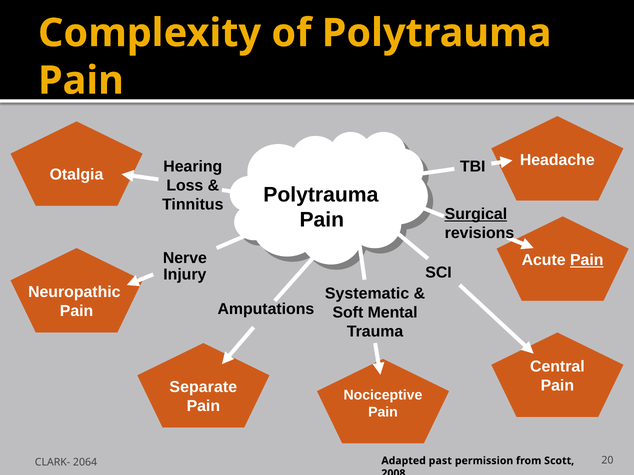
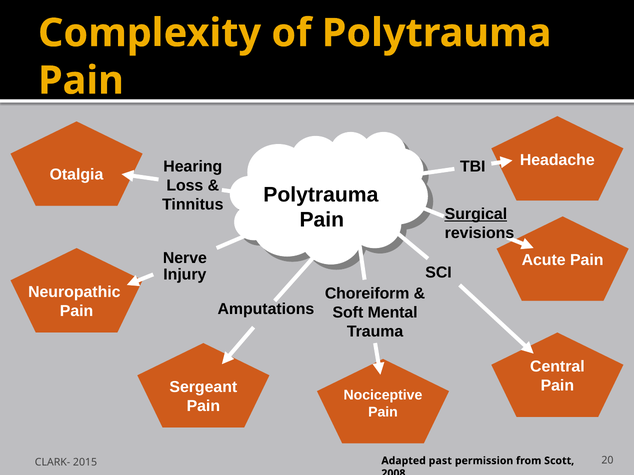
Pain underline: present -> none (587, 260)
Systematic: Systematic -> Choreiform (367, 294)
Separate: Separate -> Sergeant (203, 387)
2064: 2064 -> 2015 (85, 463)
